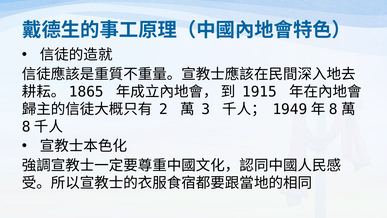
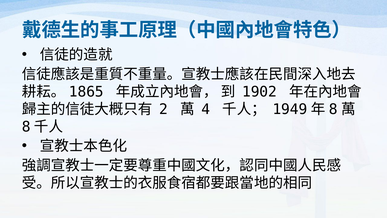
1915: 1915 -> 1902 (259, 92)
3: 3 -> 4 (206, 109)
